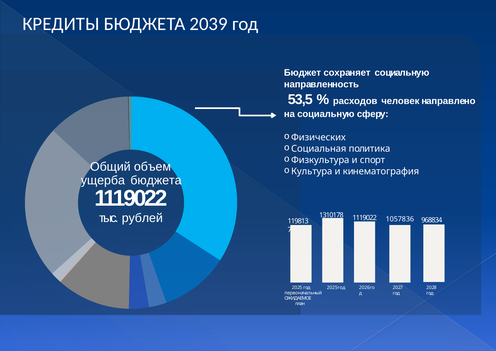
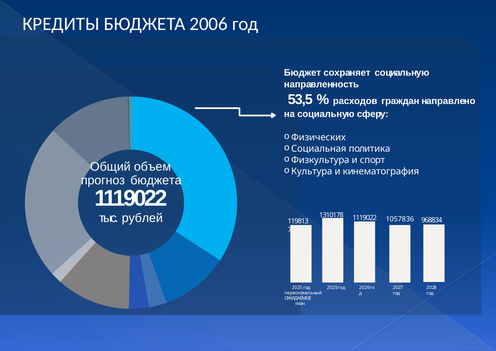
2039: 2039 -> 2006 (209, 24)
человек: человек -> граждан (400, 101)
ущерба: ущерба -> прогноз (103, 180)
